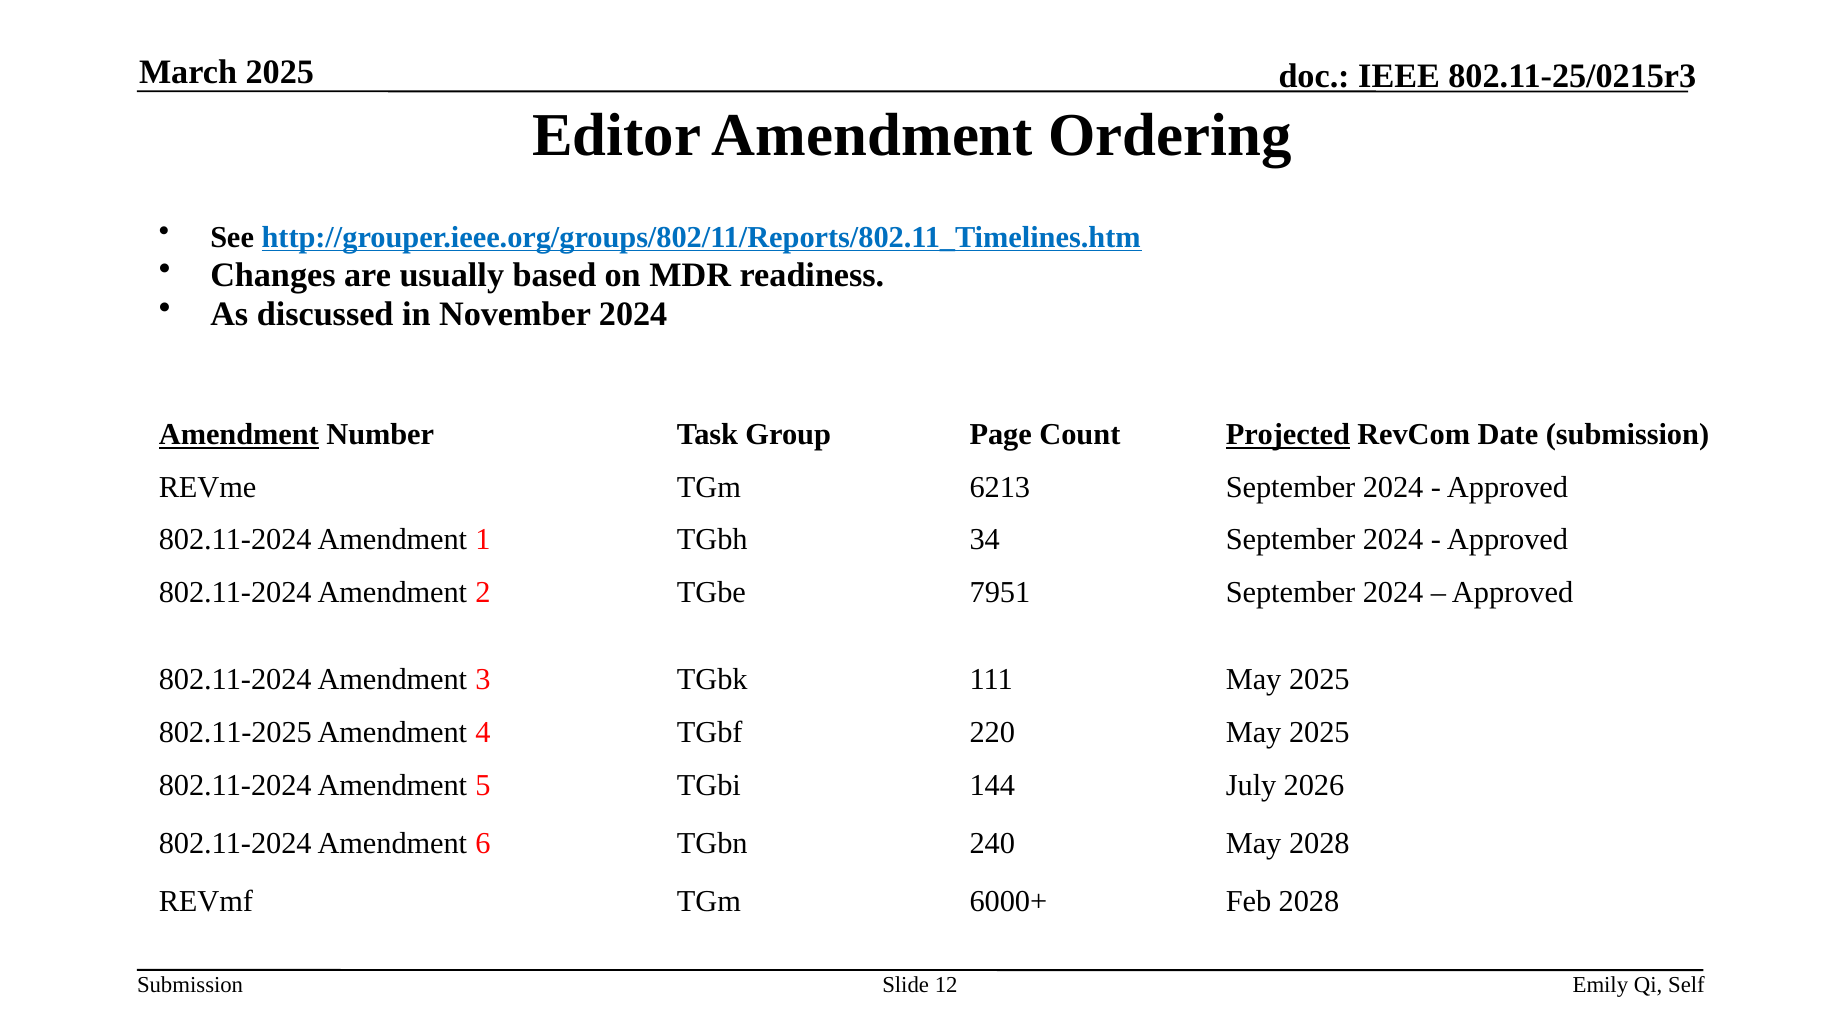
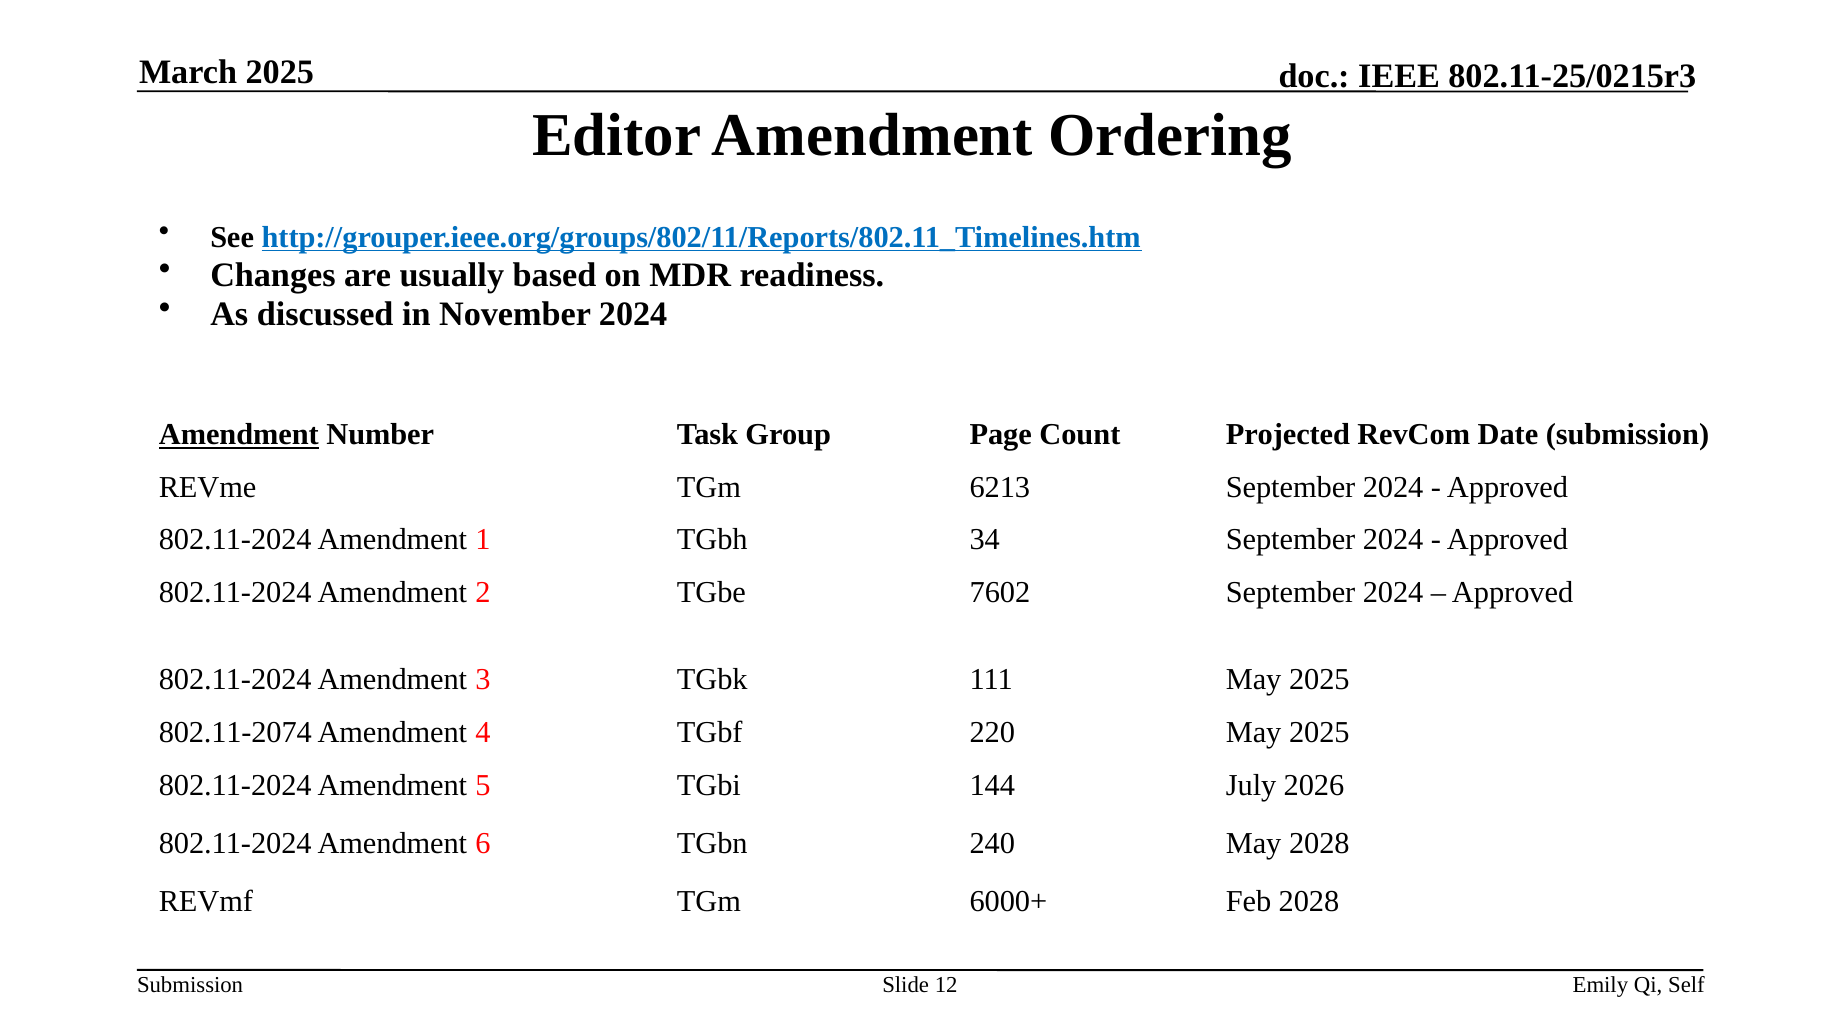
Projected underline: present -> none (1288, 435)
7951: 7951 -> 7602 (1000, 592)
802.11-2025: 802.11-2025 -> 802.11-2074 (235, 732)
